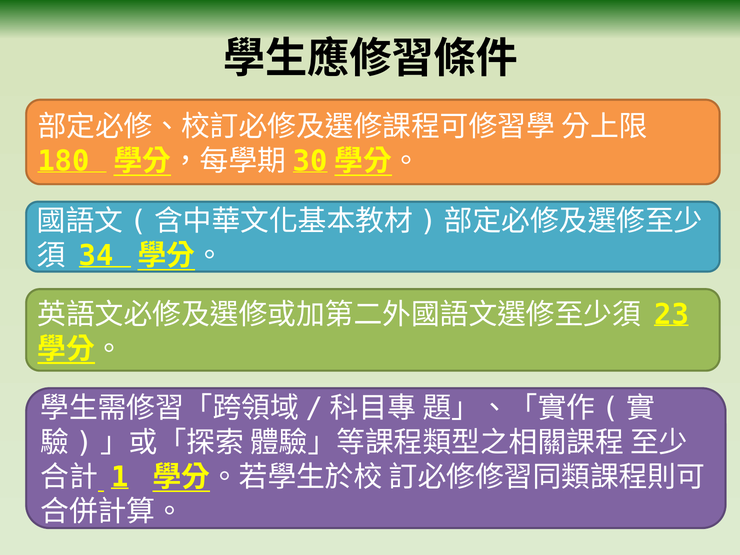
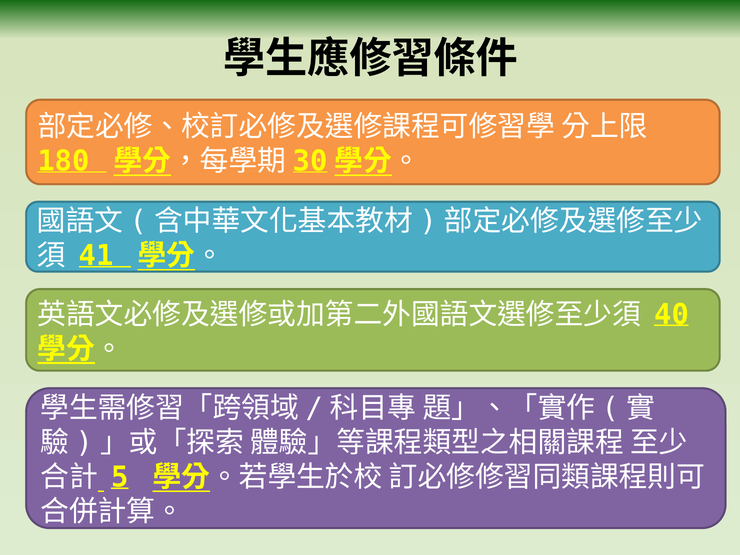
34: 34 -> 41 (96, 256)
23: 23 -> 40 (672, 315)
1: 1 -> 5 (120, 477)
